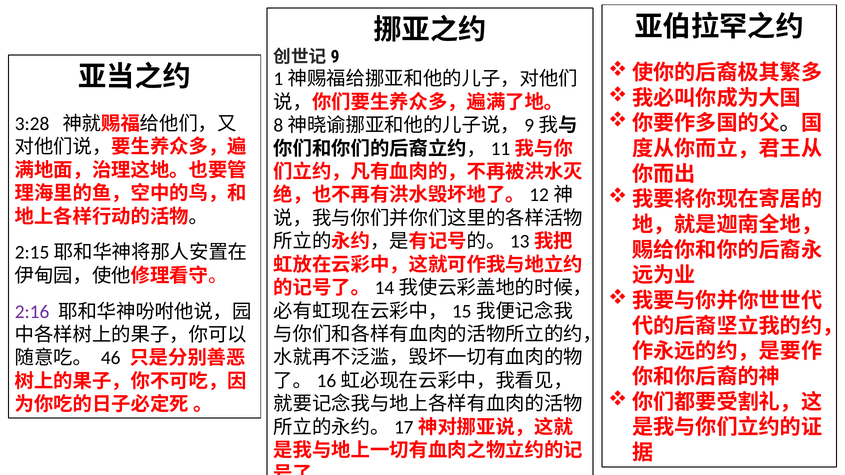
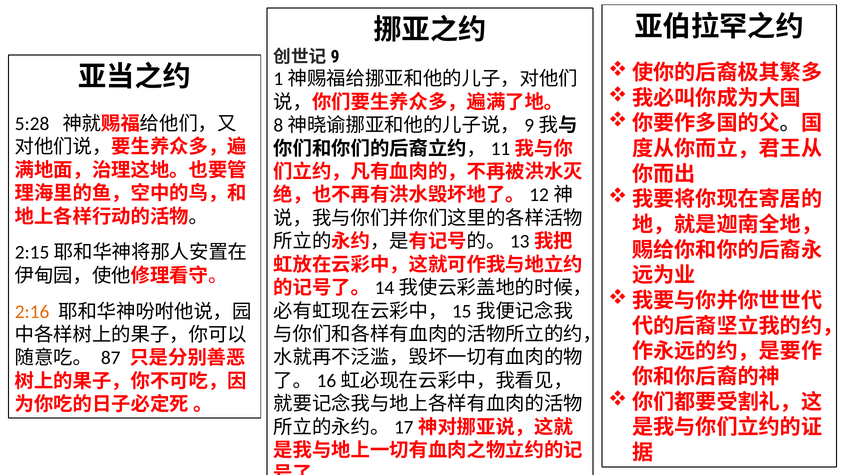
3:28: 3:28 -> 5:28 (32, 124)
2:16 colour: purple -> orange (32, 312)
46: 46 -> 87 (111, 358)
